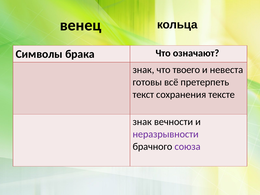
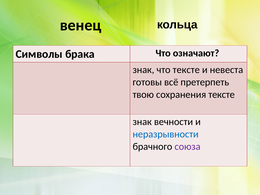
что твоего: твоего -> тексте (186, 70)
текст: текст -> твою (143, 95)
неразрывности colour: purple -> blue (166, 134)
